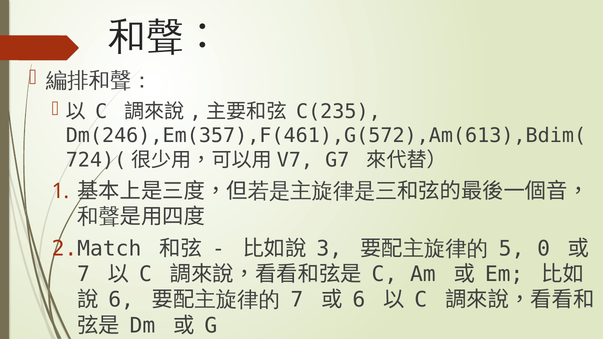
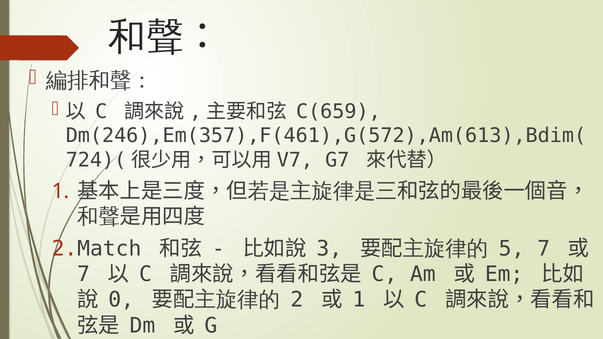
C(235: C(235 -> C(659 (338, 112)
5 0: 0 -> 7 (544, 249)
6: 6 -> 0 (121, 300)
7: 7 -> 2 (297, 300)
6: 6 -> 1 (359, 300)
